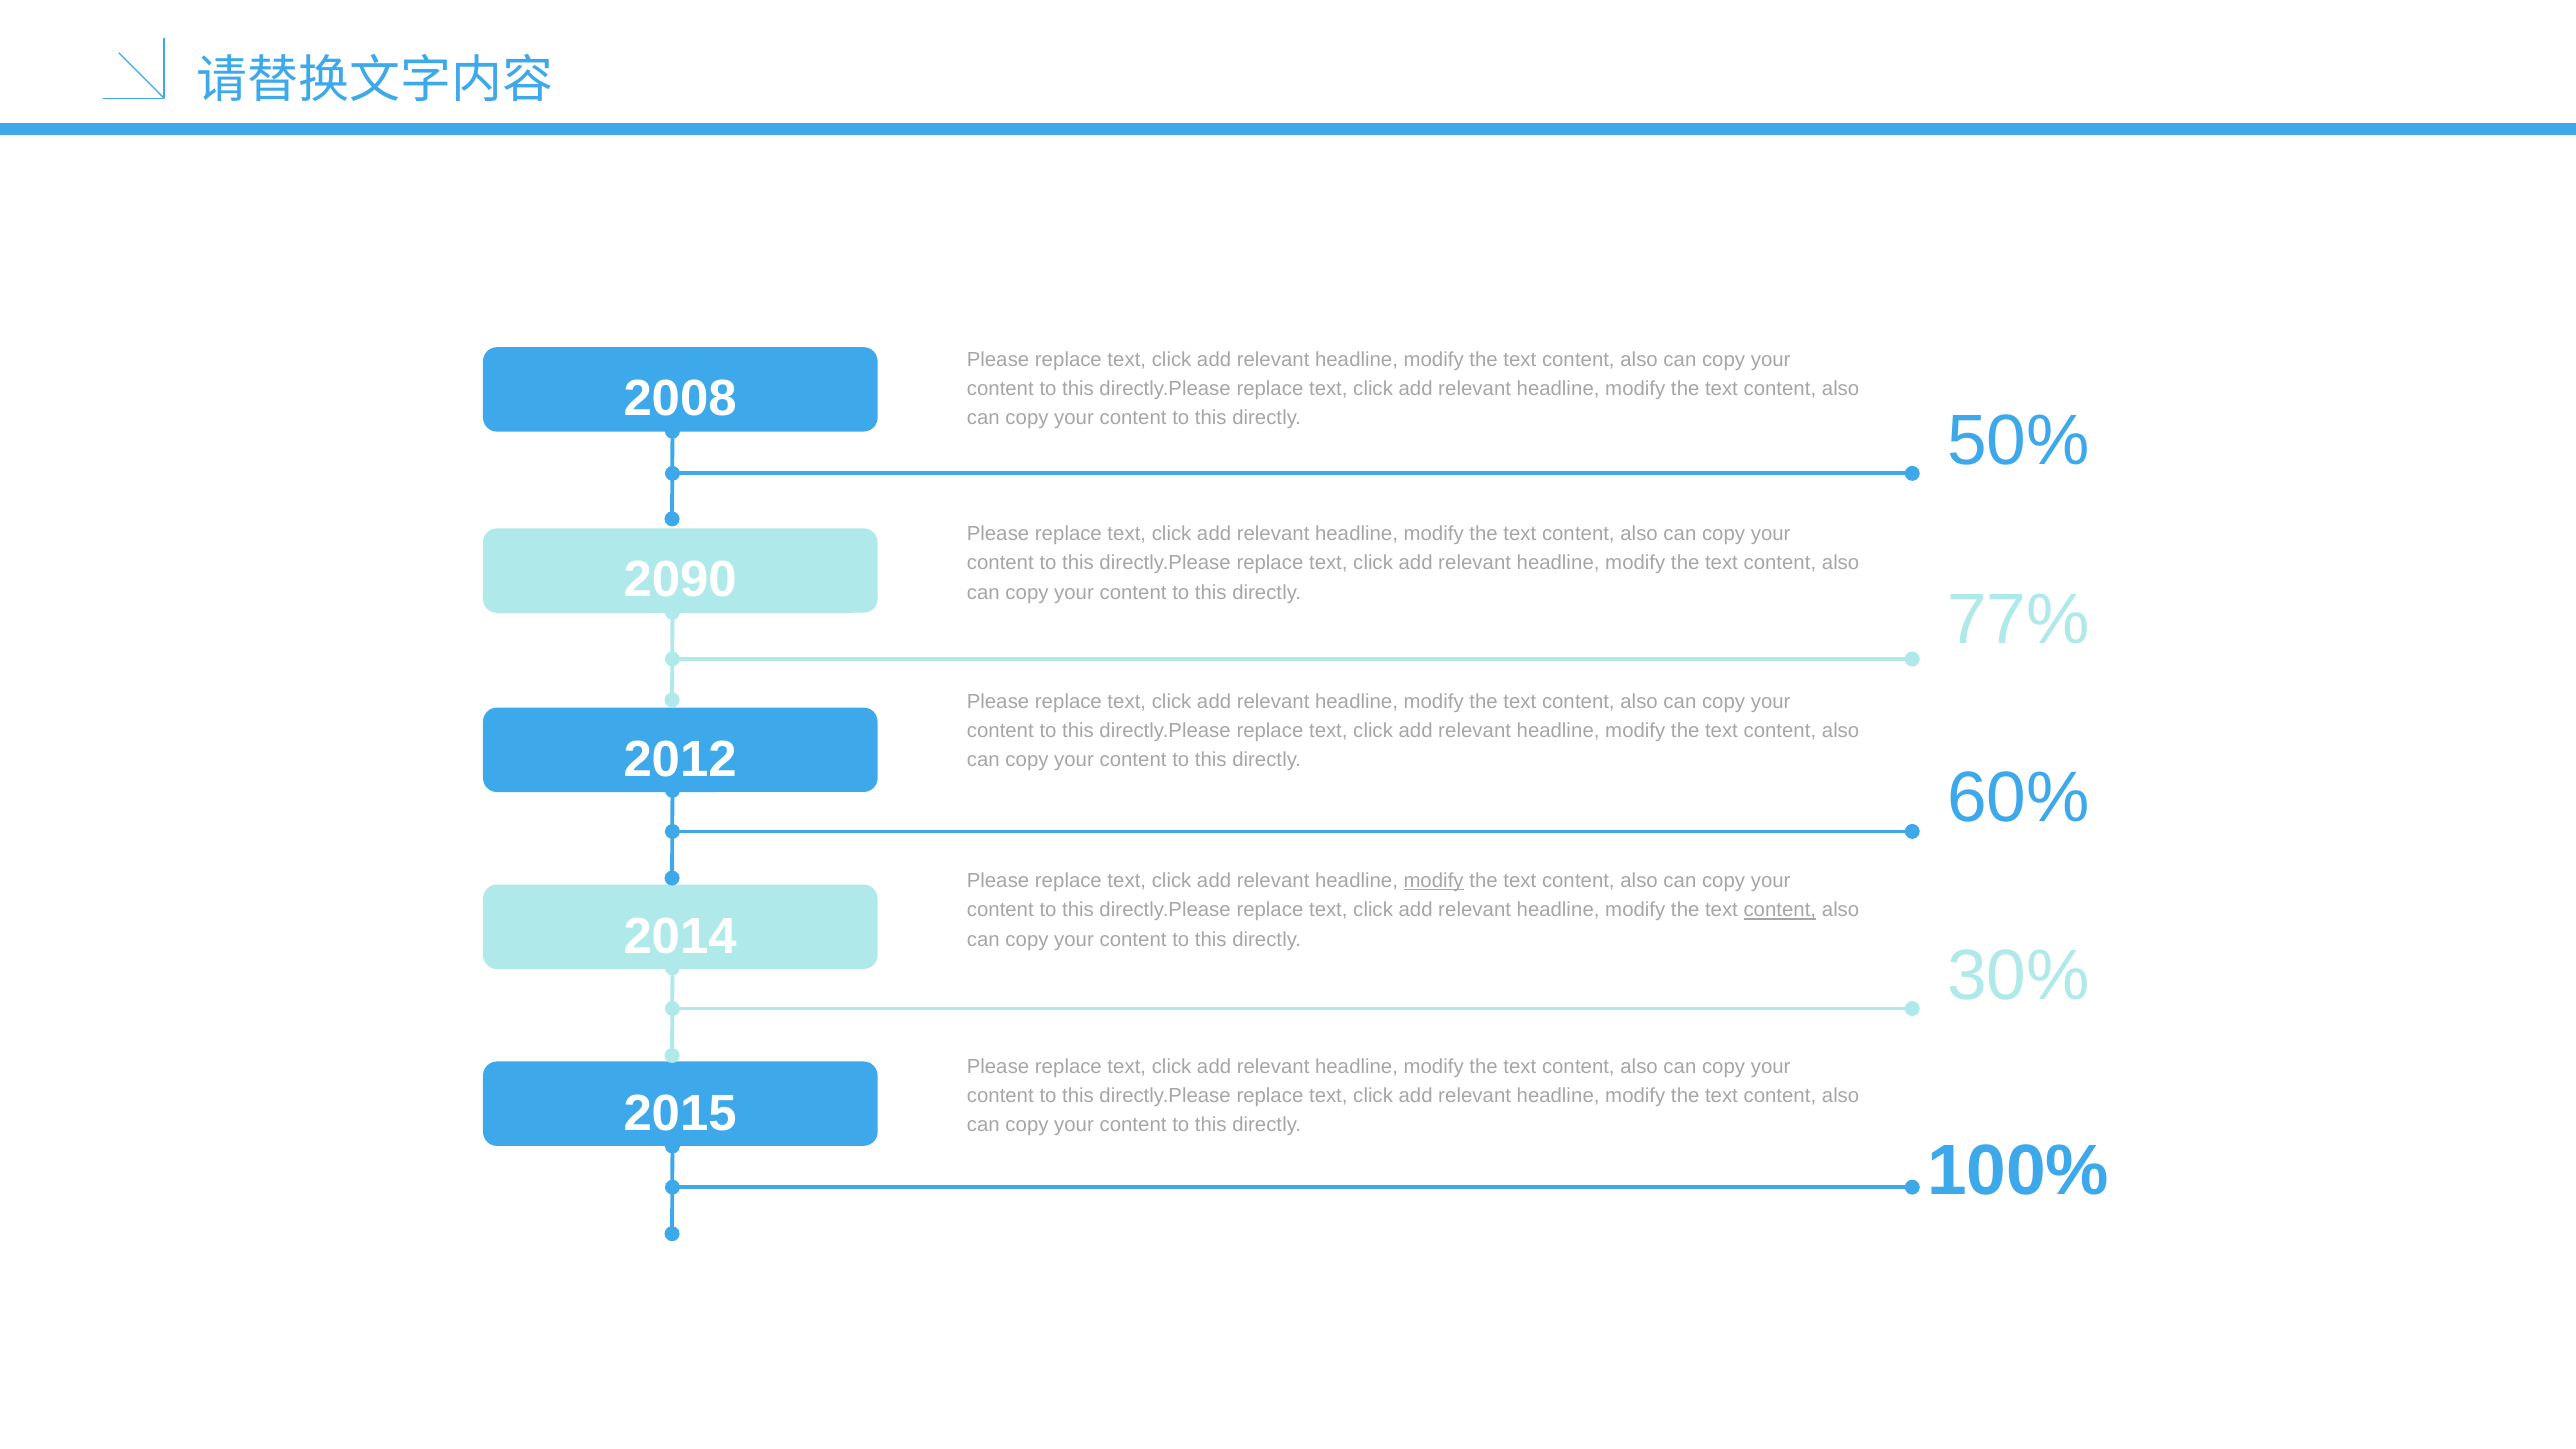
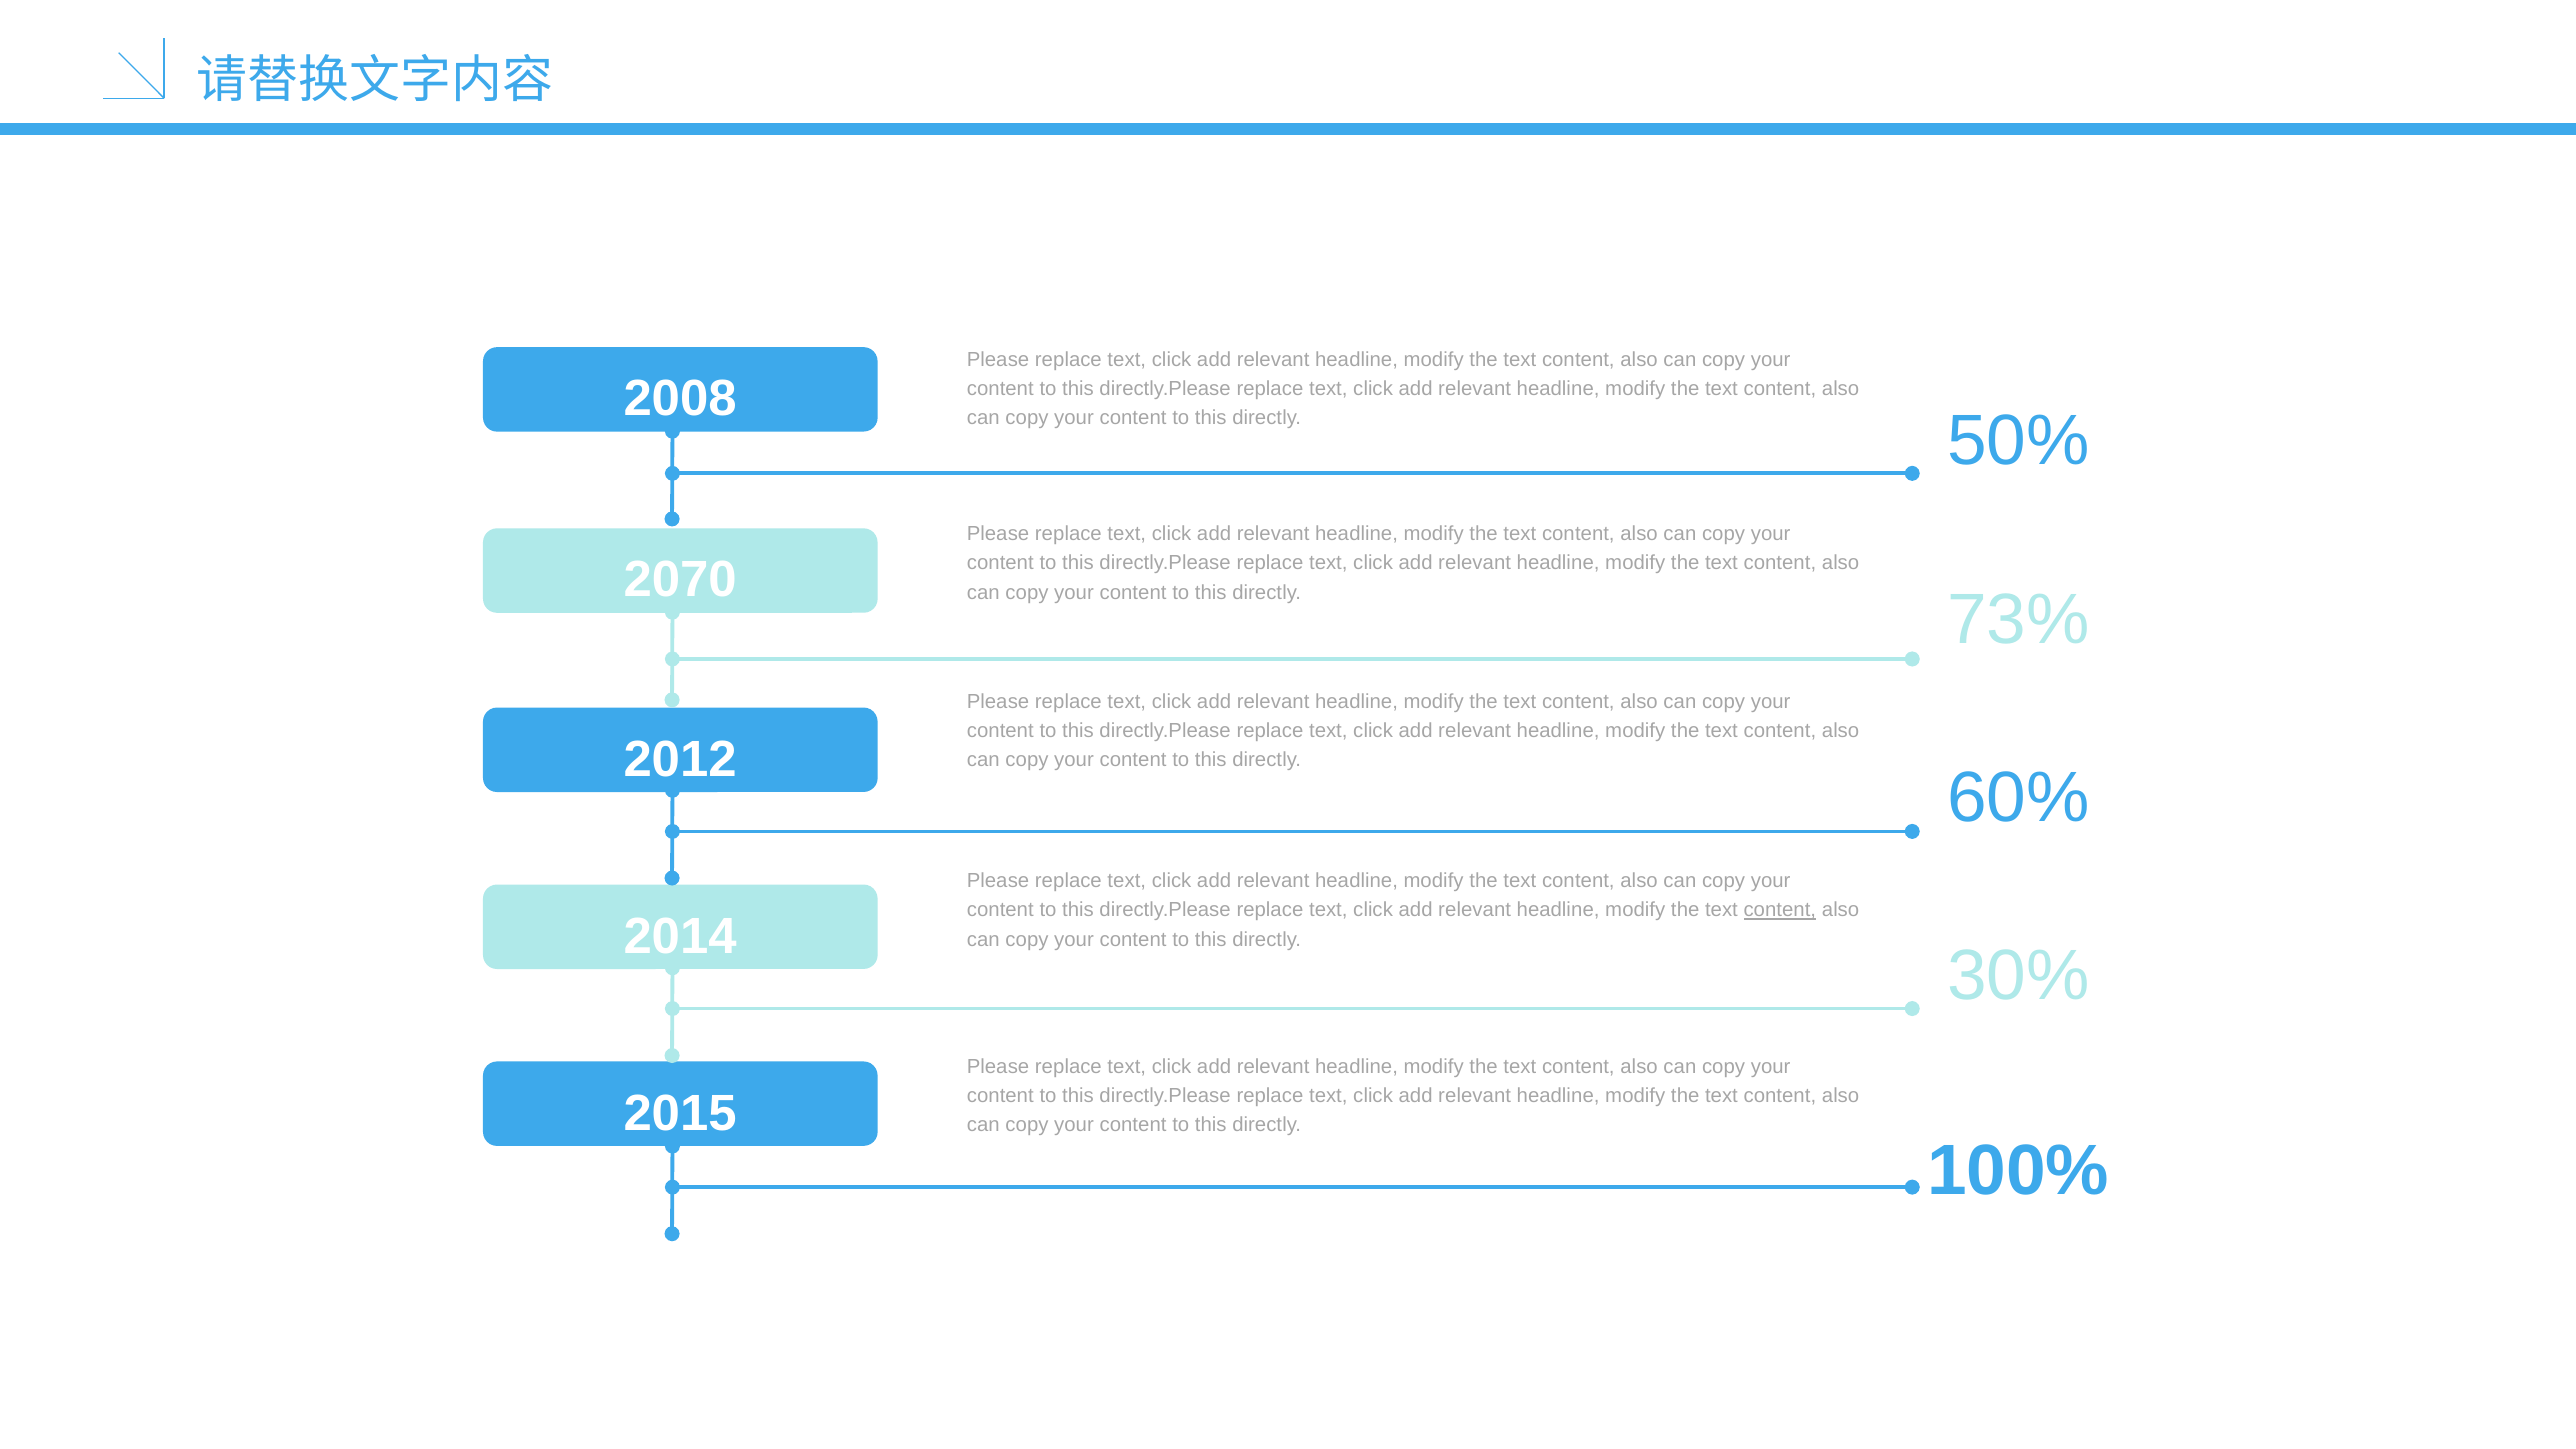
2090: 2090 -> 2070 (680, 580)
77%: 77% -> 73% (2018, 619)
modify underline: present -> none (1434, 881)
